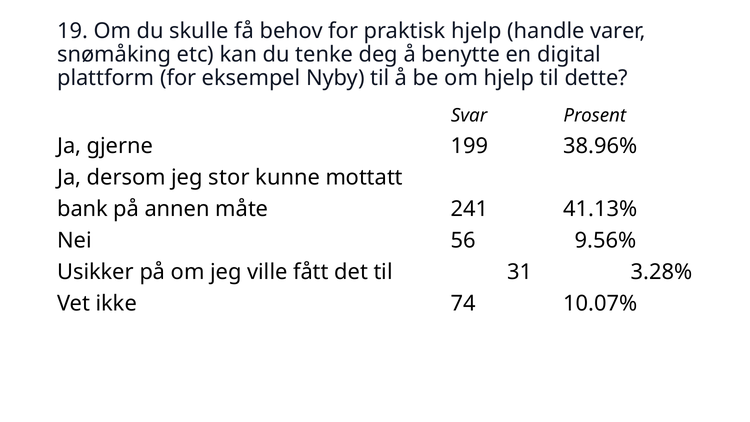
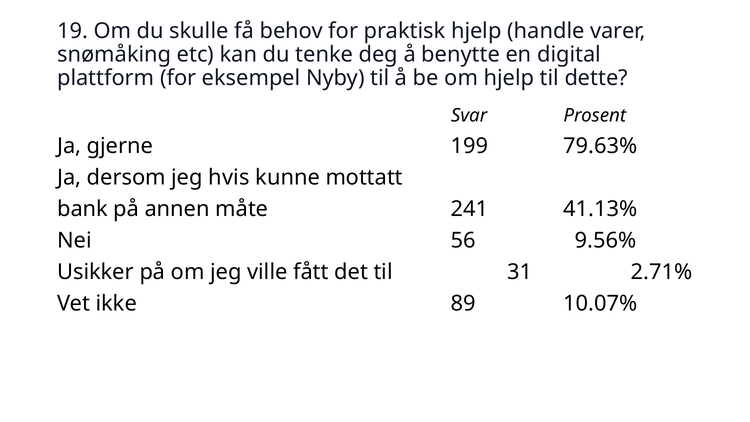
38.96%: 38.96% -> 79.63% (600, 146)
stor: stor -> hvis (229, 177)
3.28%: 3.28% -> 2.71% (662, 272)
74: 74 -> 89 (463, 303)
